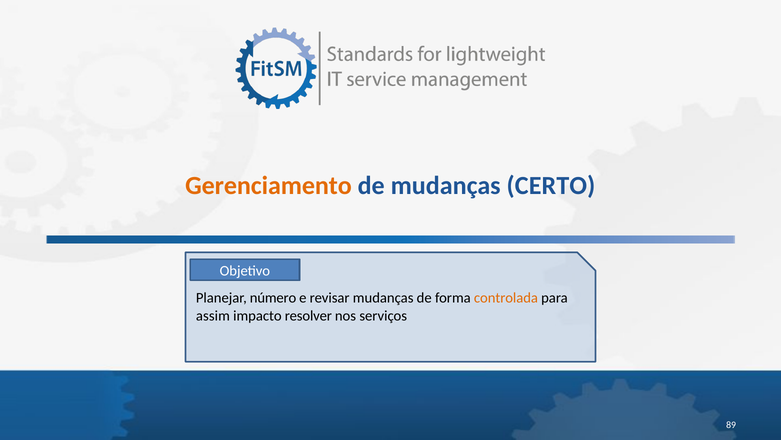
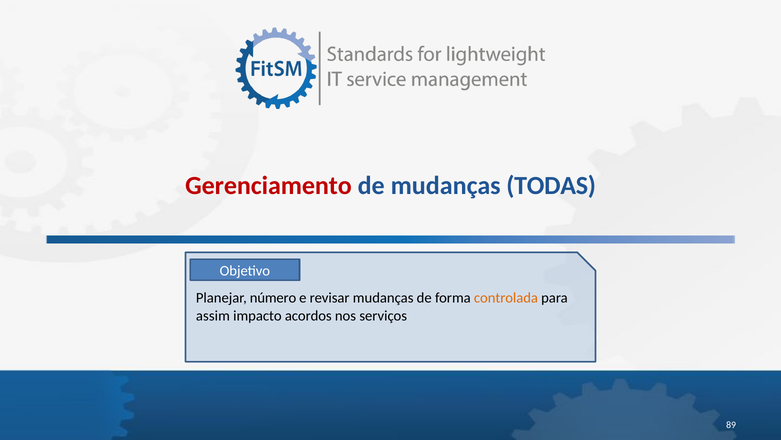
Gerenciamento colour: orange -> red (268, 185)
CERTO: CERTO -> TODAS (551, 185)
resolver: resolver -> acordos (308, 315)
